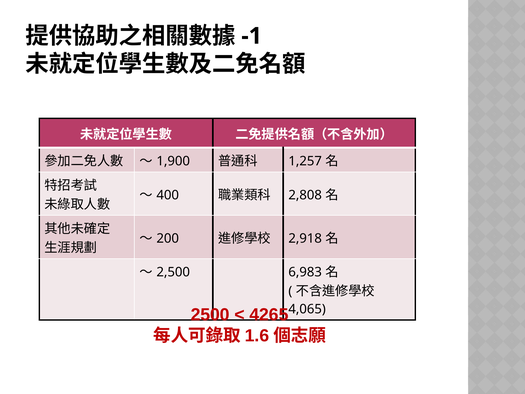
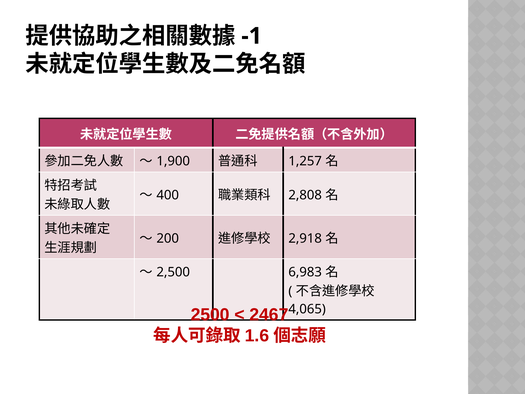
4265: 4265 -> 2467 (269, 315)
